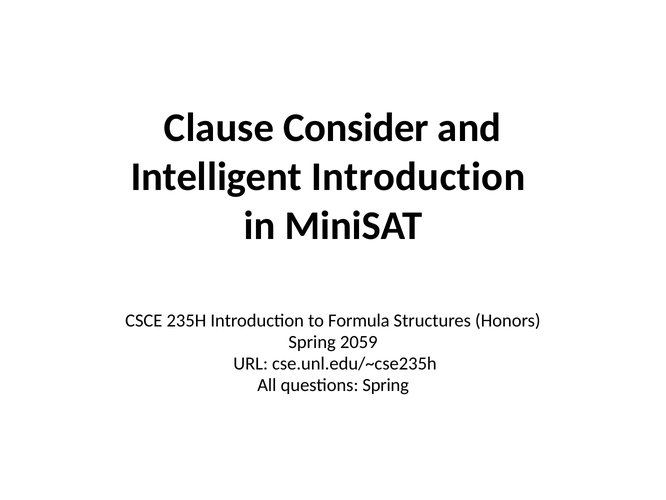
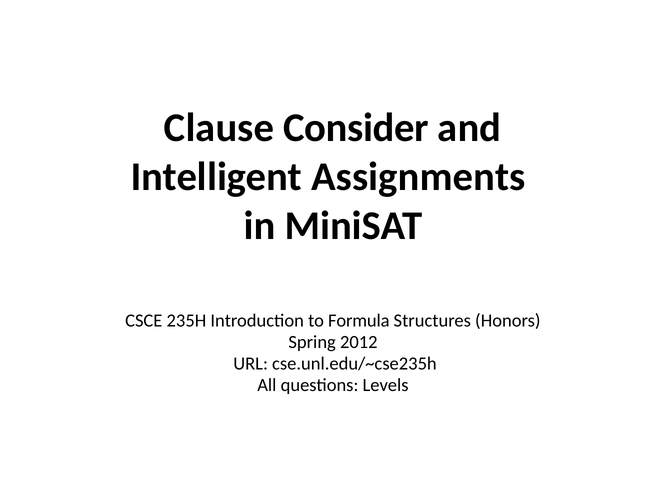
Intelligent Introduction: Introduction -> Assignments (418, 177)
2059: 2059 -> 2012 (359, 342)
questions Spring: Spring -> Levels (386, 385)
